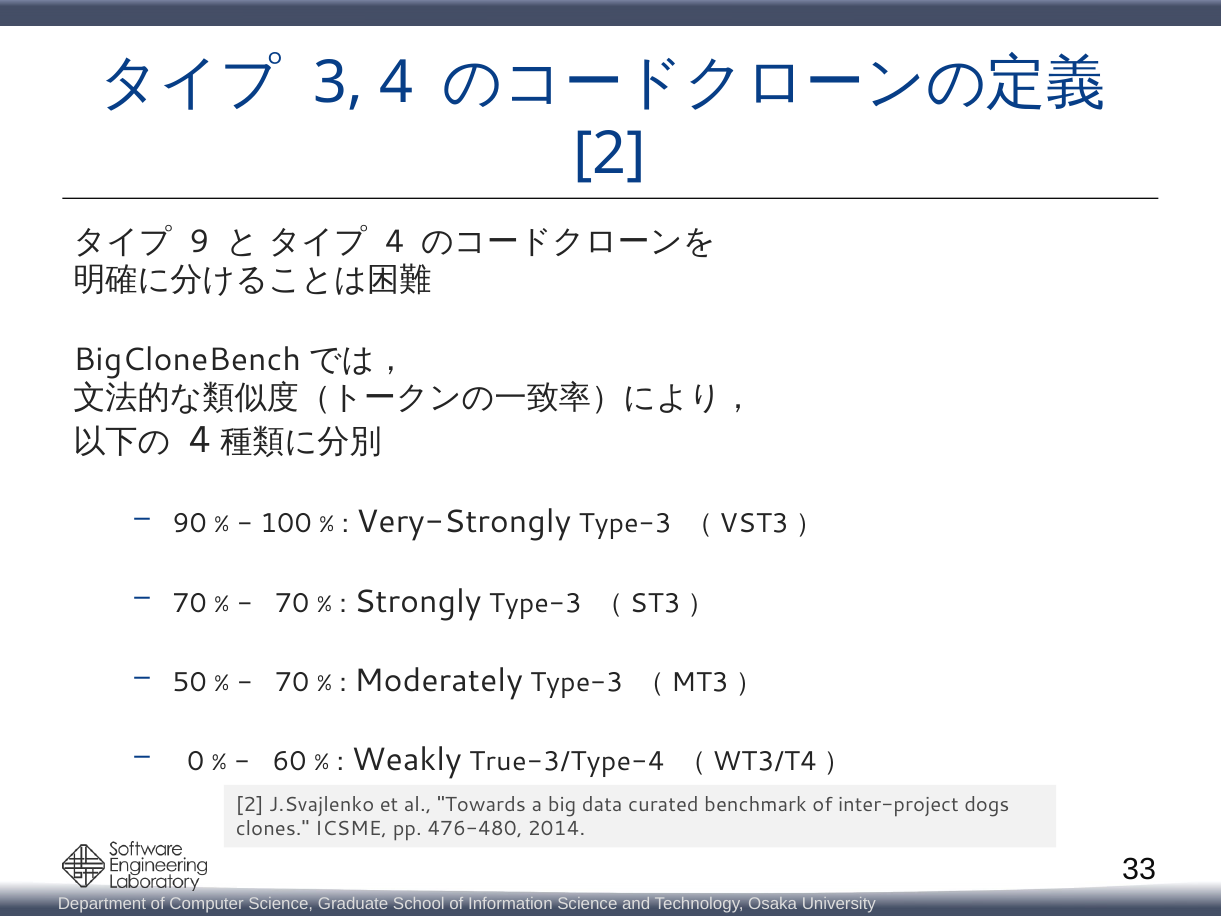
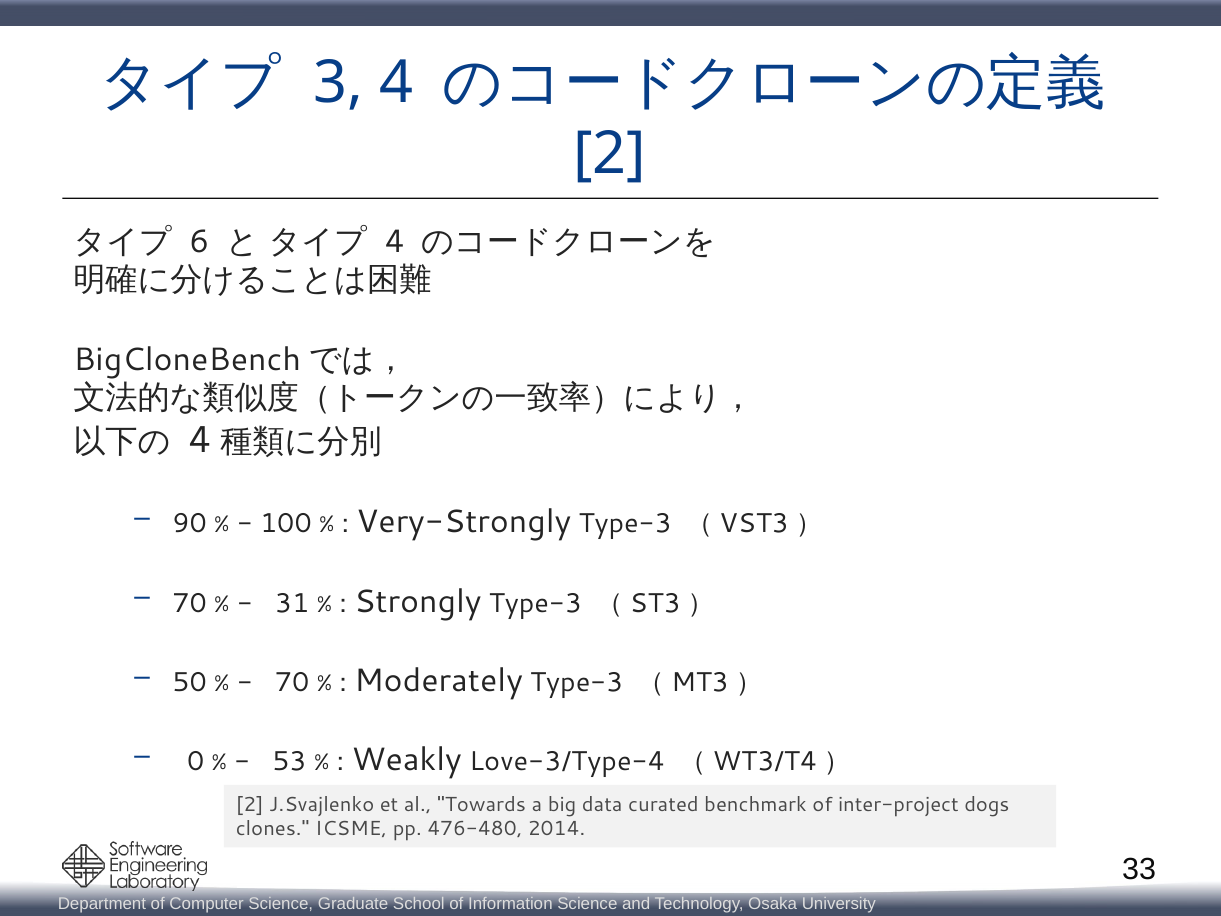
9: 9 -> 6 (199, 241)
70: 70 -> 31 (292, 603)
60: 60 -> 53 (289, 762)
True-3/Type-4: True-3/Type-4 -> Love-3/Type-4 (567, 762)
